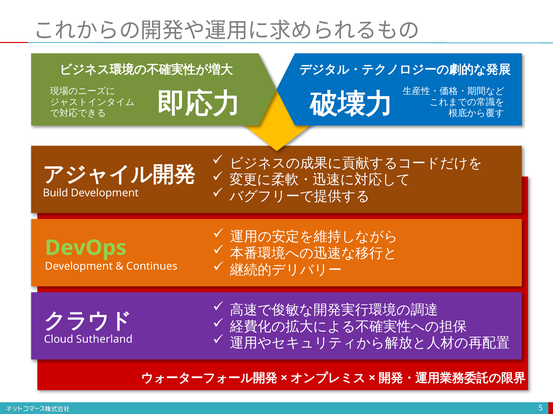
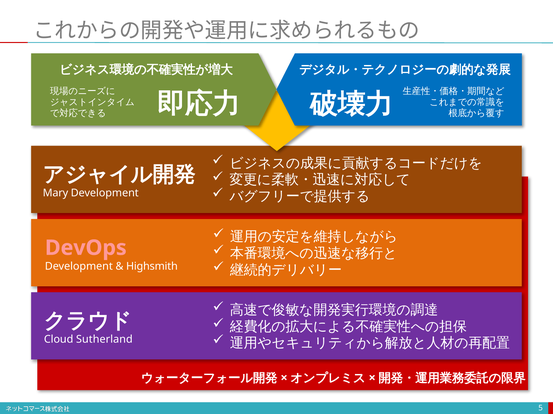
Build: Build -> Mary (56, 193)
DevOps colour: light green -> pink (86, 248)
Continues: Continues -> Highsmith (152, 267)
